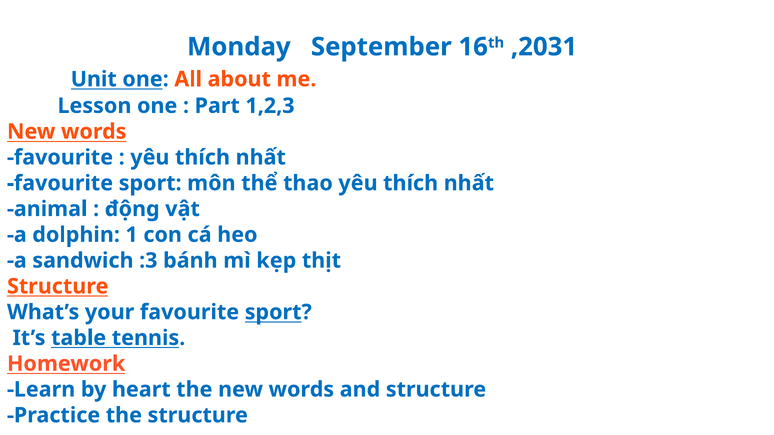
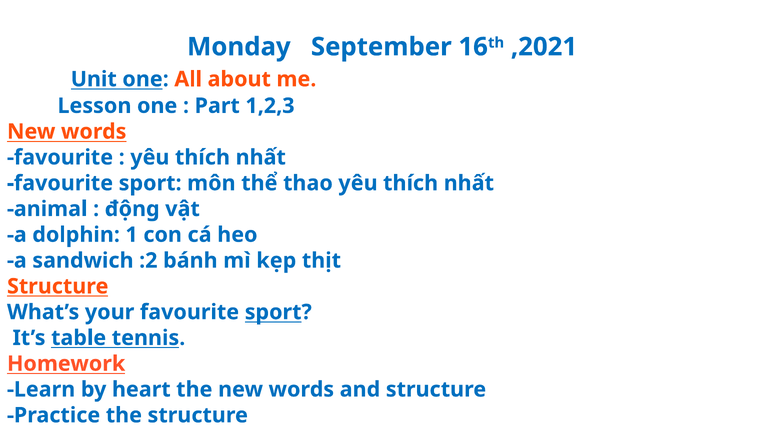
,2031: ,2031 -> ,2021 (544, 47)
:3: :3 -> :2 (148, 261)
